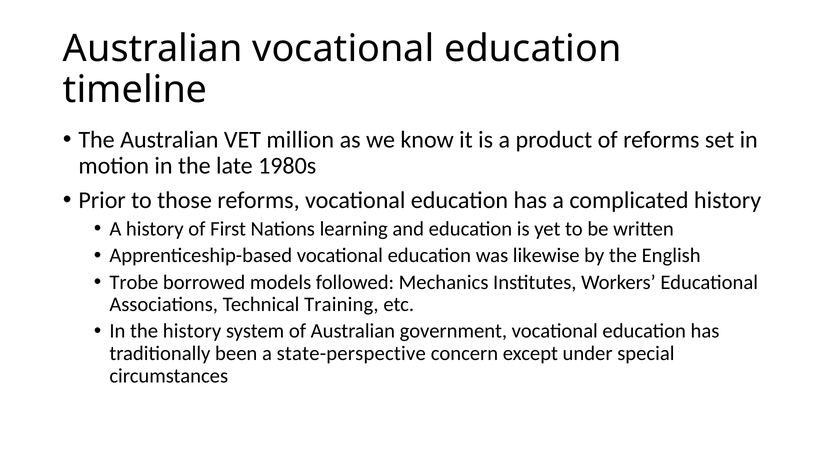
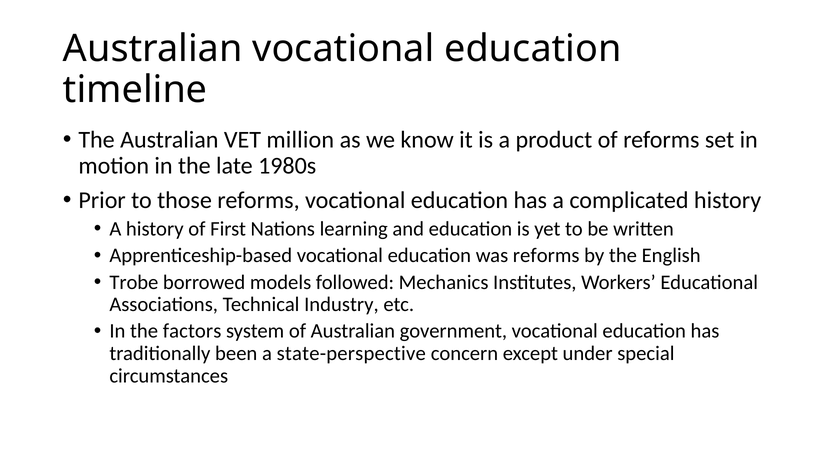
was likewise: likewise -> reforms (546, 255)
Training: Training -> Industry (341, 304)
the history: history -> factors (192, 331)
